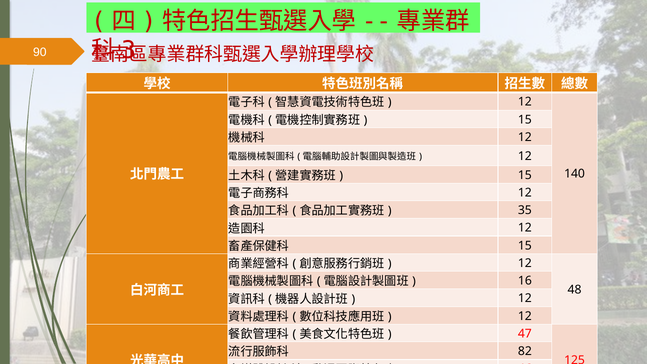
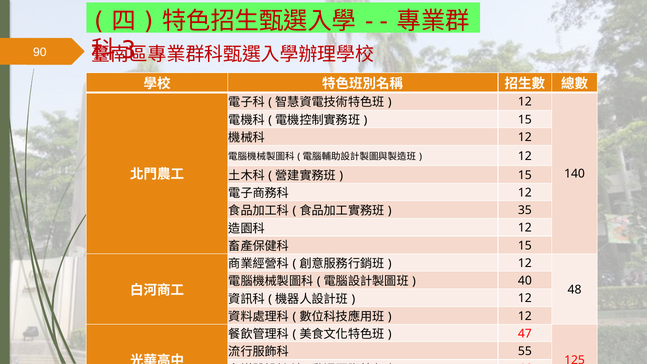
16: 16 -> 40 (525, 281)
82: 82 -> 55 (525, 351)
